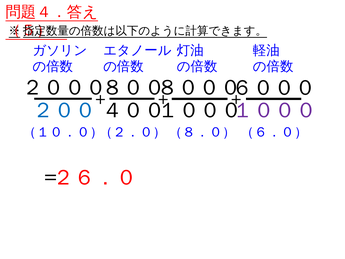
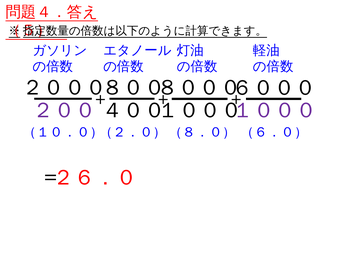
２００ colour: blue -> purple (64, 110)
